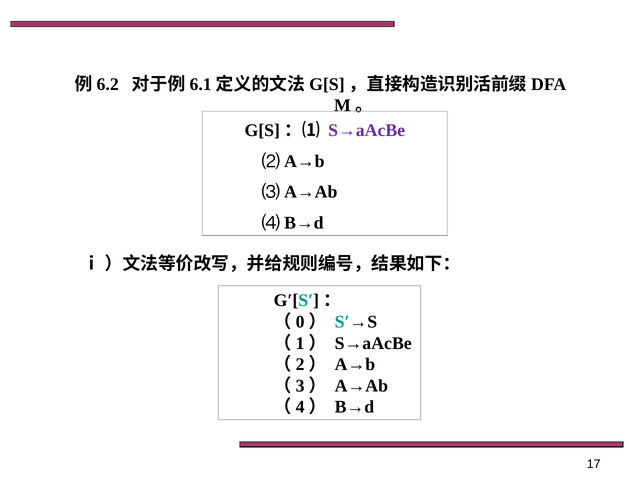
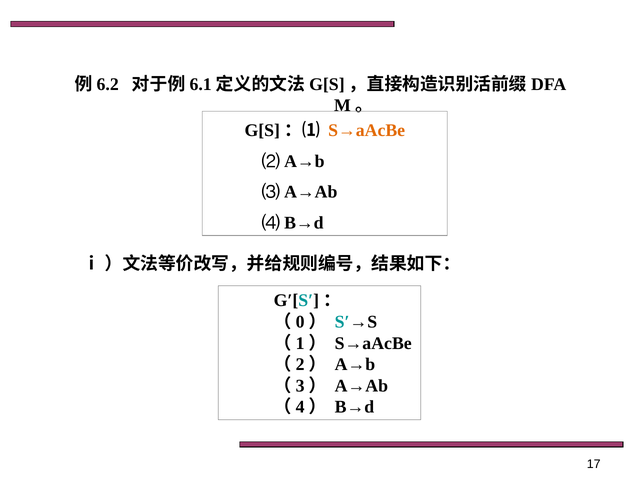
S→aAcBe colour: purple -> orange (367, 130)
